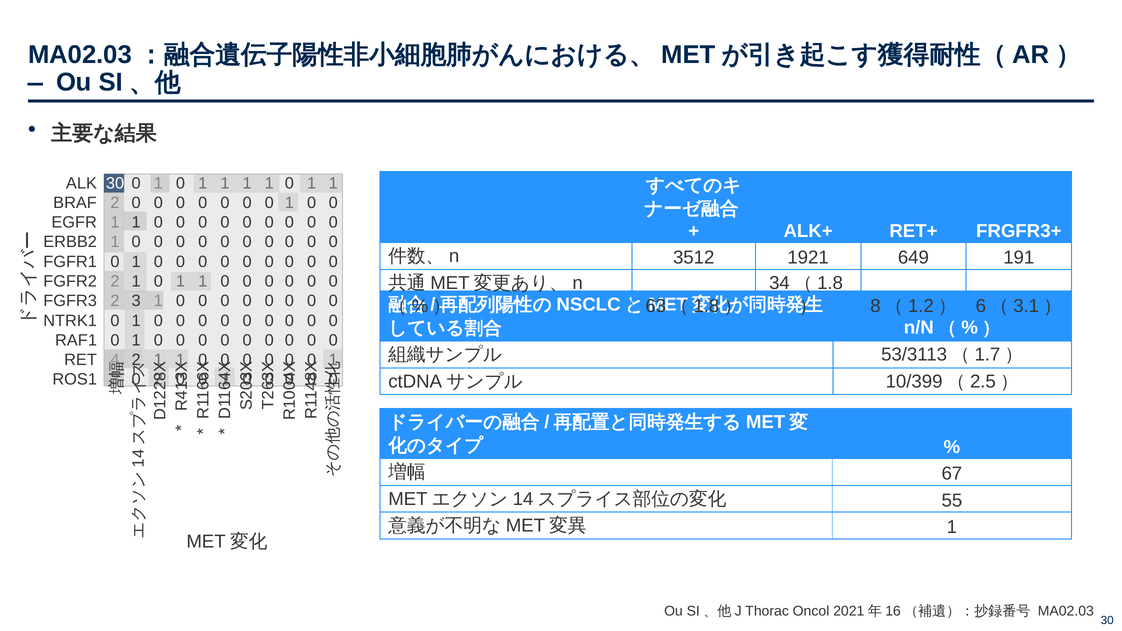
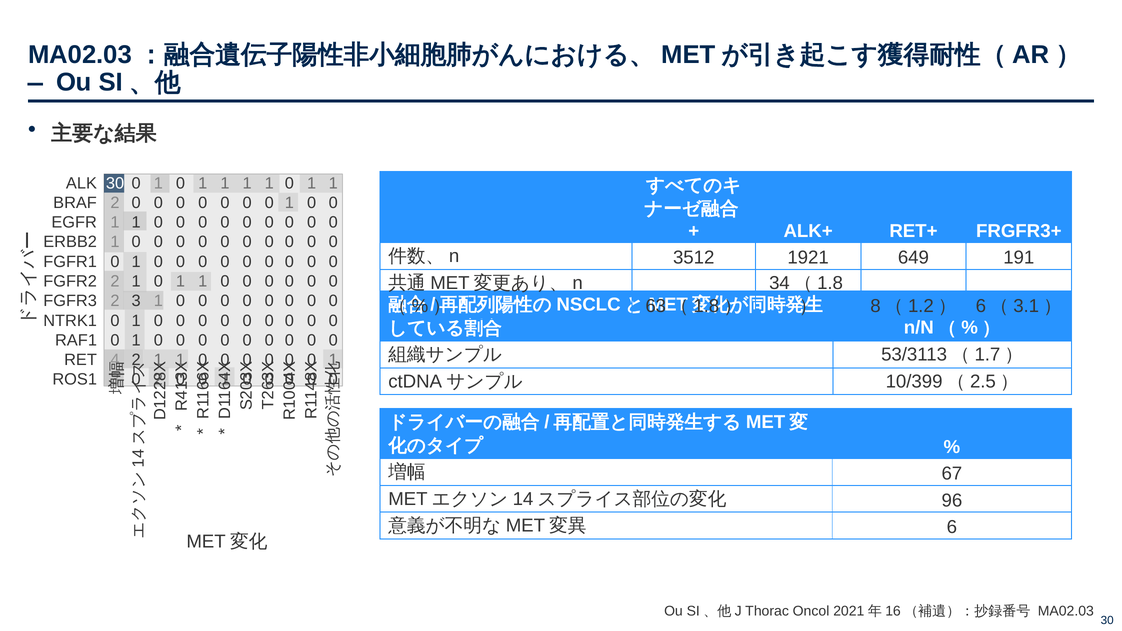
55: 55 -> 96 (952, 500)
1: 1 -> 6 (952, 527)
